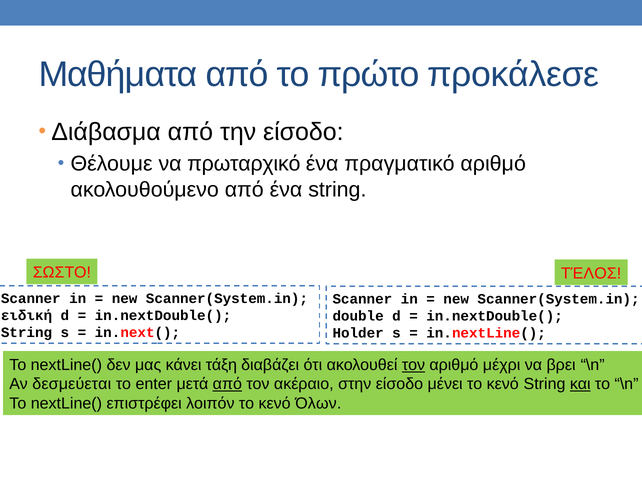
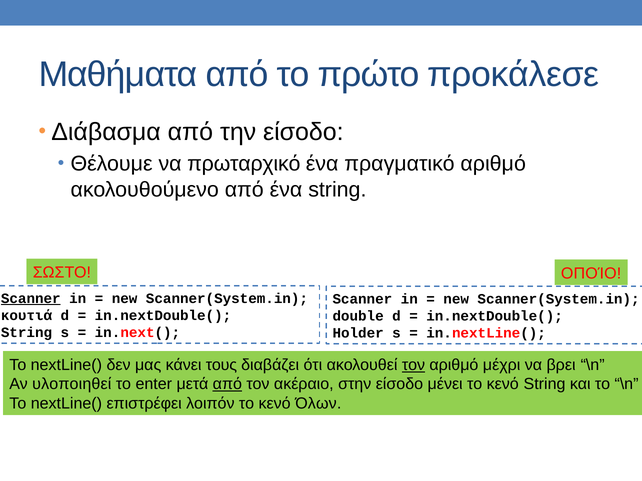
ΤΈΛΟΣ: ΤΈΛΟΣ -> ΟΠΟΊΟ (591, 274)
Scanner underline: none -> present (31, 299)
ειδική: ειδική -> κουτιά (27, 316)
τάξη: τάξη -> τους (221, 365)
δεσμεύεται: δεσμεύεται -> υλοποιηθεί (72, 385)
και underline: present -> none (580, 385)
